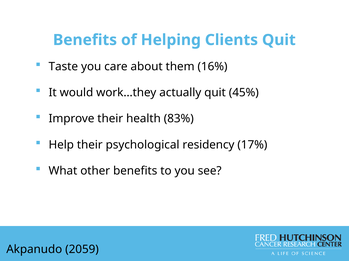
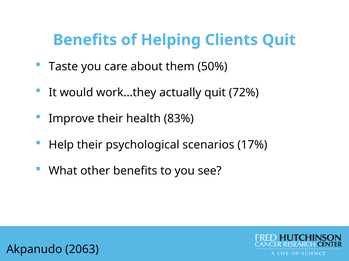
16%: 16% -> 50% (212, 67)
45%: 45% -> 72% (244, 93)
residency: residency -> scenarios (208, 145)
2059: 2059 -> 2063 (82, 250)
